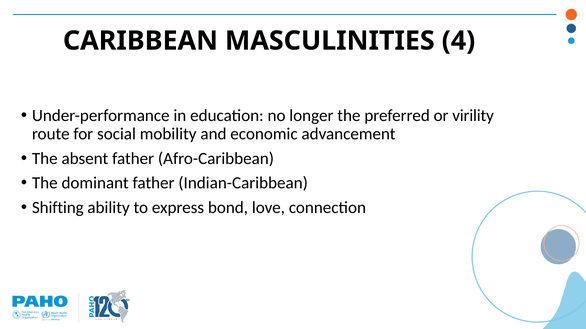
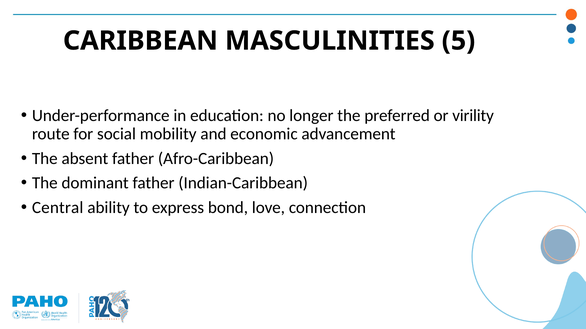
4: 4 -> 5 (458, 41)
Shifting: Shifting -> Central (58, 208)
